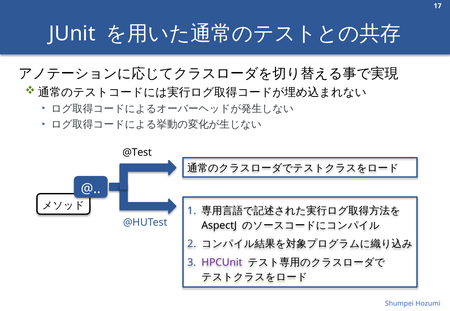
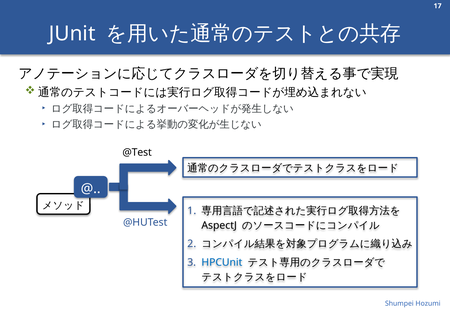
HPCUnit colour: purple -> blue (222, 263)
